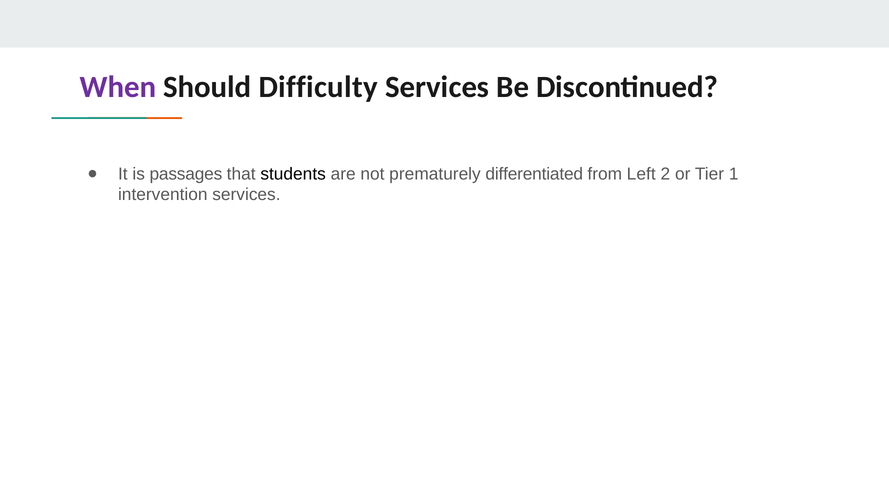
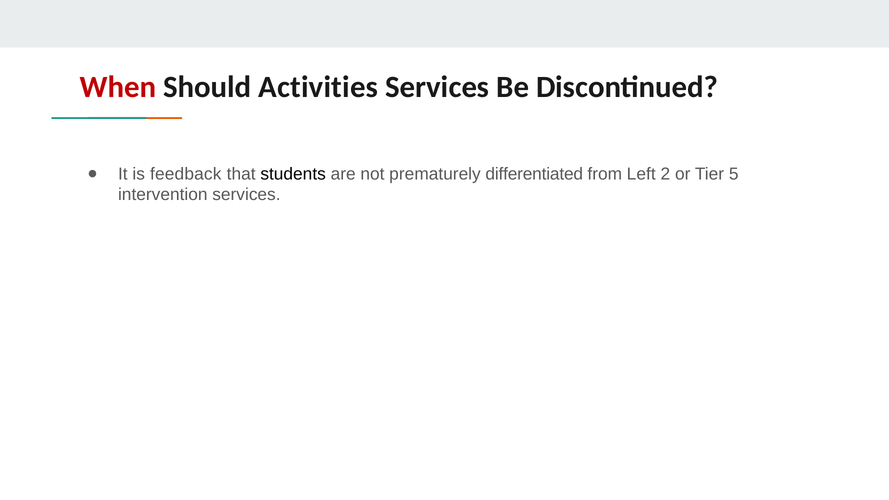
When colour: purple -> red (118, 87)
Difficulty: Difficulty -> Activities (318, 87)
passages: passages -> feedback (186, 174)
1: 1 -> 5 (734, 174)
